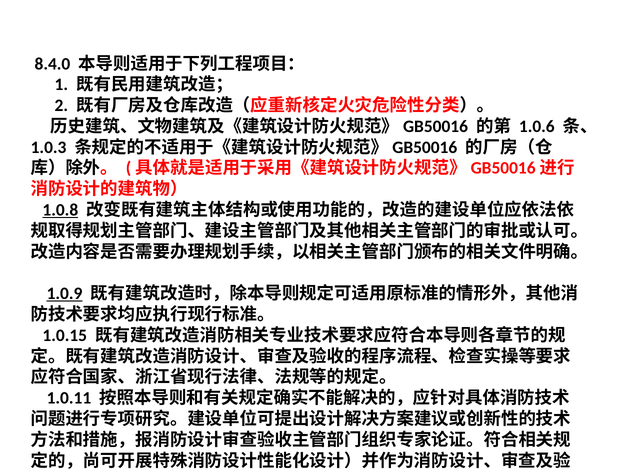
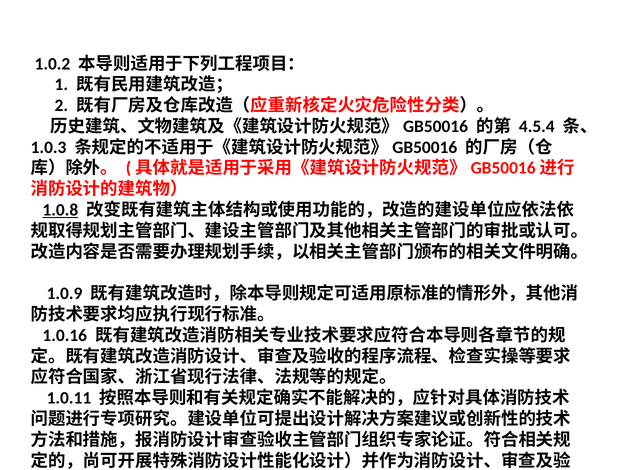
8.4.0: 8.4.0 -> 1.0.2 (52, 64)
1.0.6: 1.0.6 -> 4.5.4 (537, 126)
1.0.9 underline: present -> none (65, 293)
1.0.15: 1.0.15 -> 1.0.16 (65, 335)
